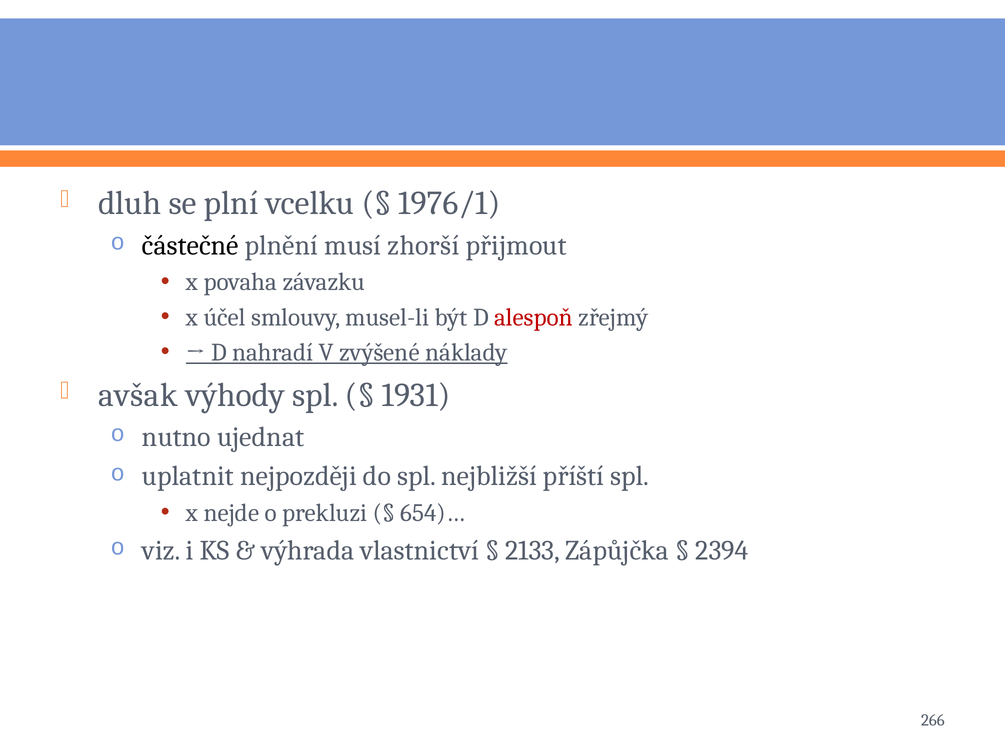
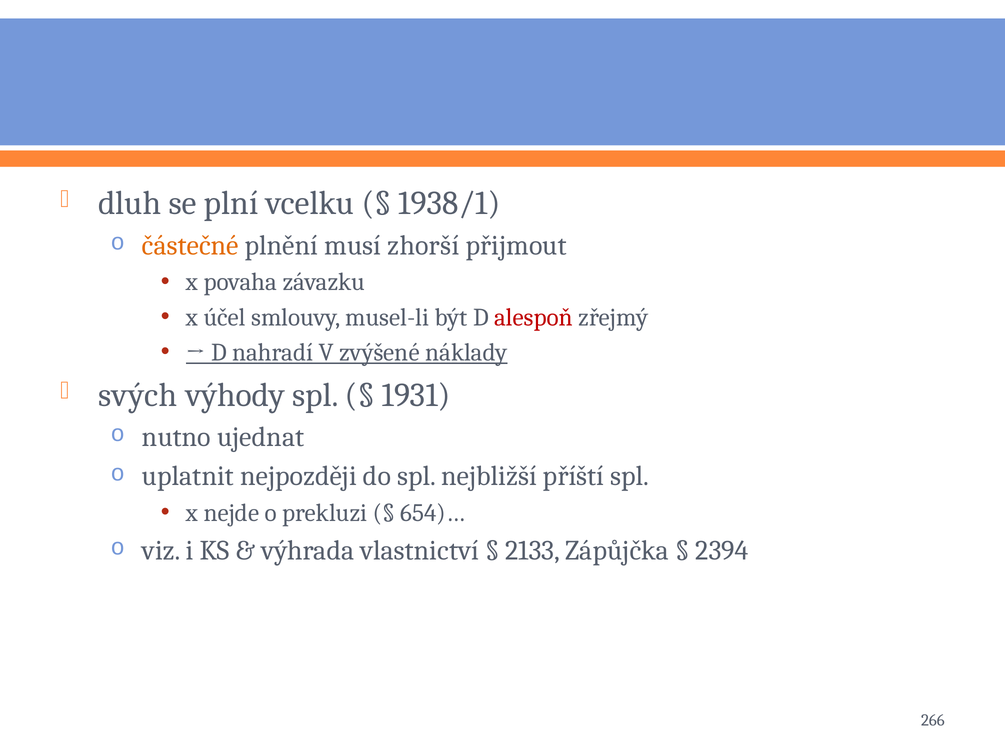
1976/1: 1976/1 -> 1938/1 (449, 203)
částečné colour: black -> orange (190, 245)
avšak: avšak -> svých (138, 395)
